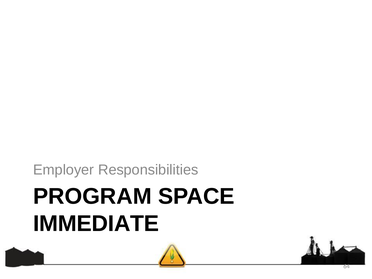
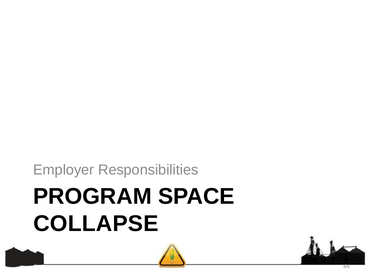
IMMEDIATE: IMMEDIATE -> COLLAPSE (96, 224)
